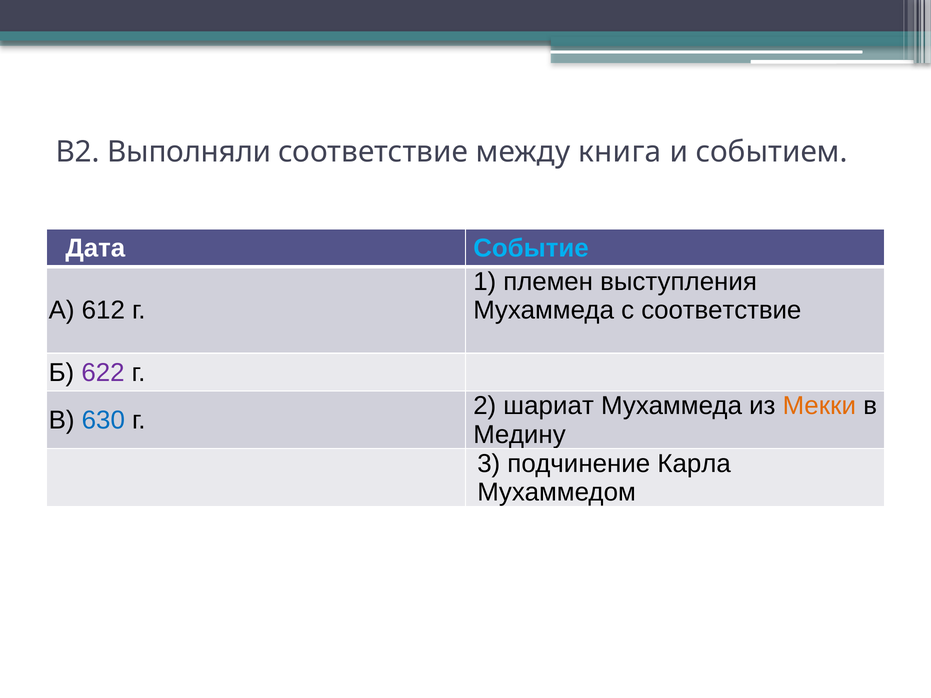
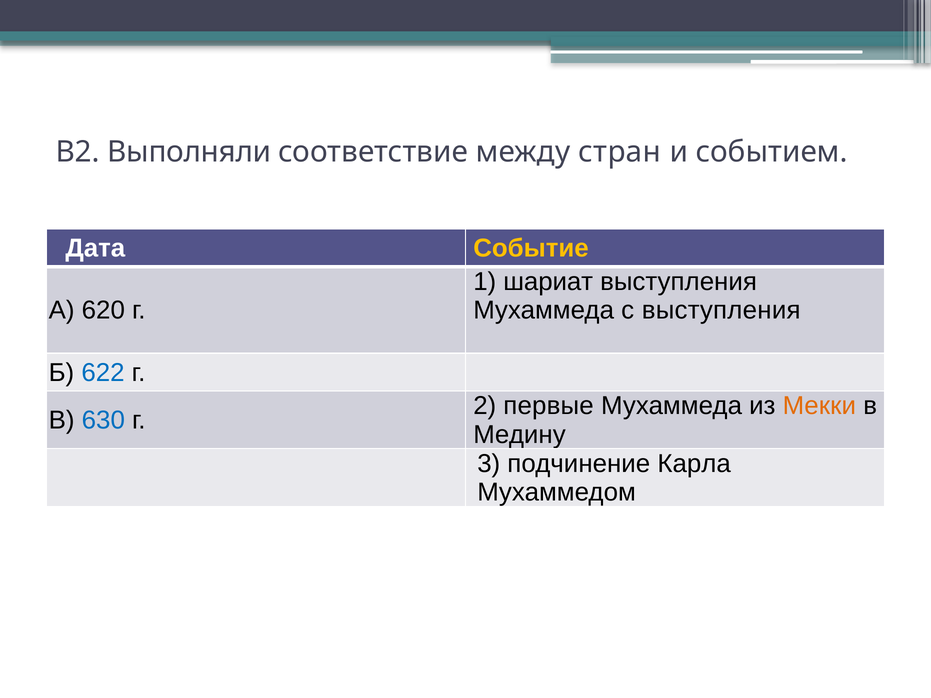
книга: книга -> стран (620, 152)
Событие colour: light blue -> yellow (531, 248)
племен: племен -> шариат (548, 282)
612: 612 -> 620 (103, 311)
с соответствие: соответствие -> выступления (721, 311)
622 colour: purple -> blue (103, 373)
шариат: шариат -> первые (549, 406)
